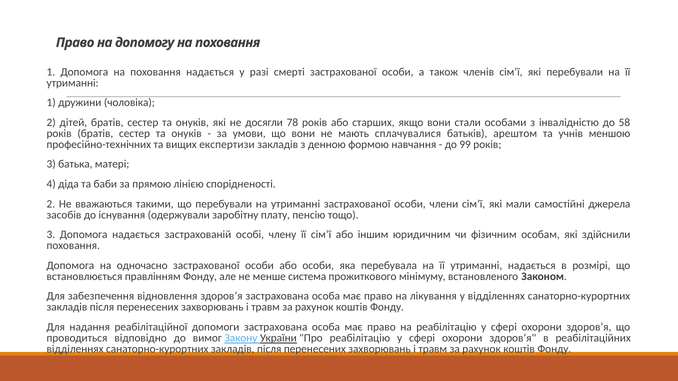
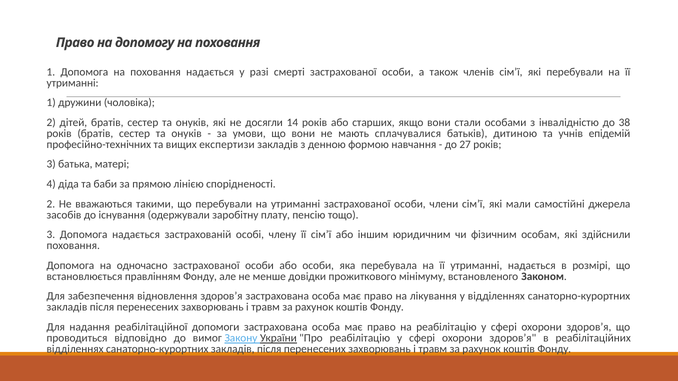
78: 78 -> 14 (292, 123)
58: 58 -> 38 (624, 123)
арештом: арештом -> дитиною (515, 134)
меншою: меншою -> епідемій (610, 134)
99: 99 -> 27 (465, 145)
система: система -> довідки (307, 277)
